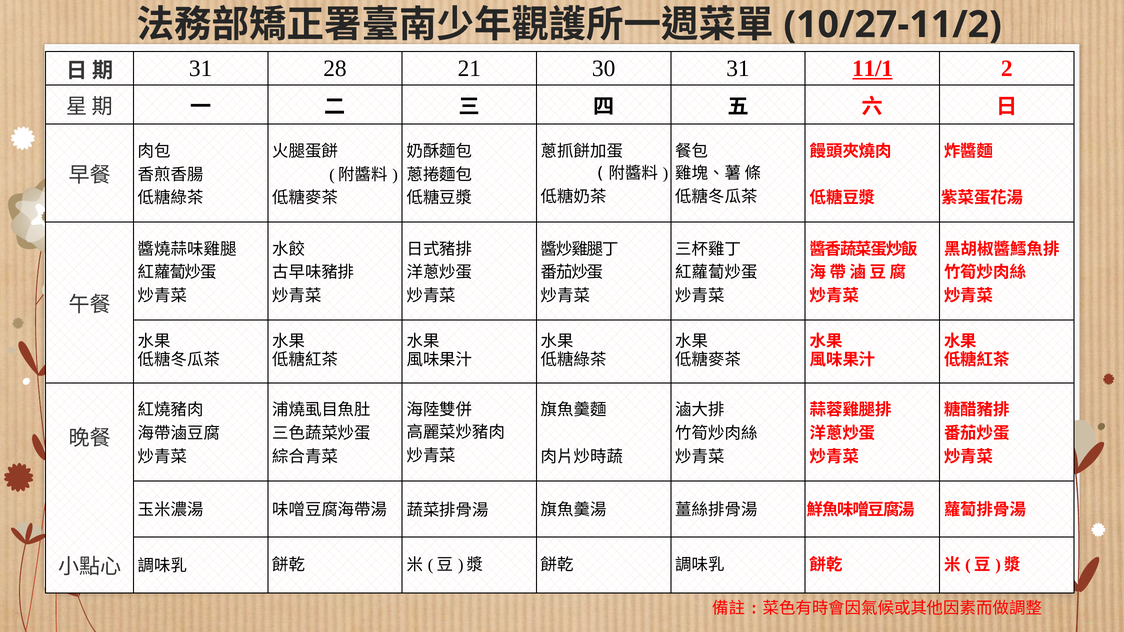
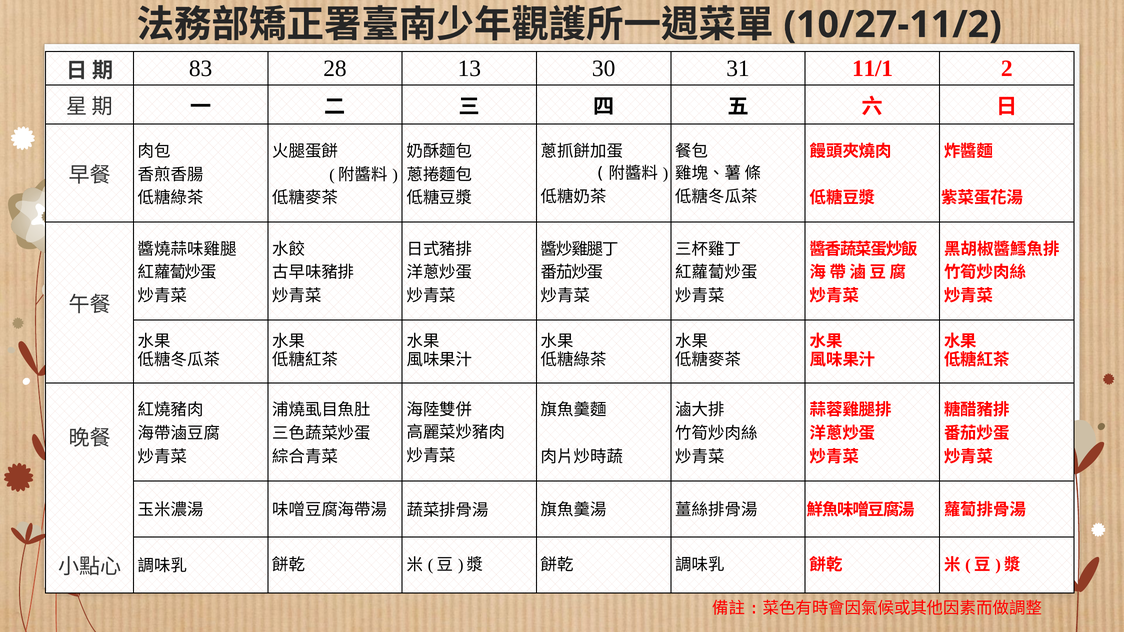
31: 31 -> 83 (201, 69)
21: 21 -> 13 (469, 69)
11/1 underline: present -> none (873, 69)
